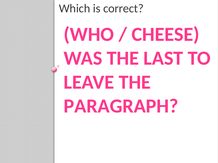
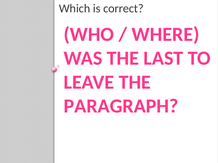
CHEESE: CHEESE -> WHERE (165, 34)
